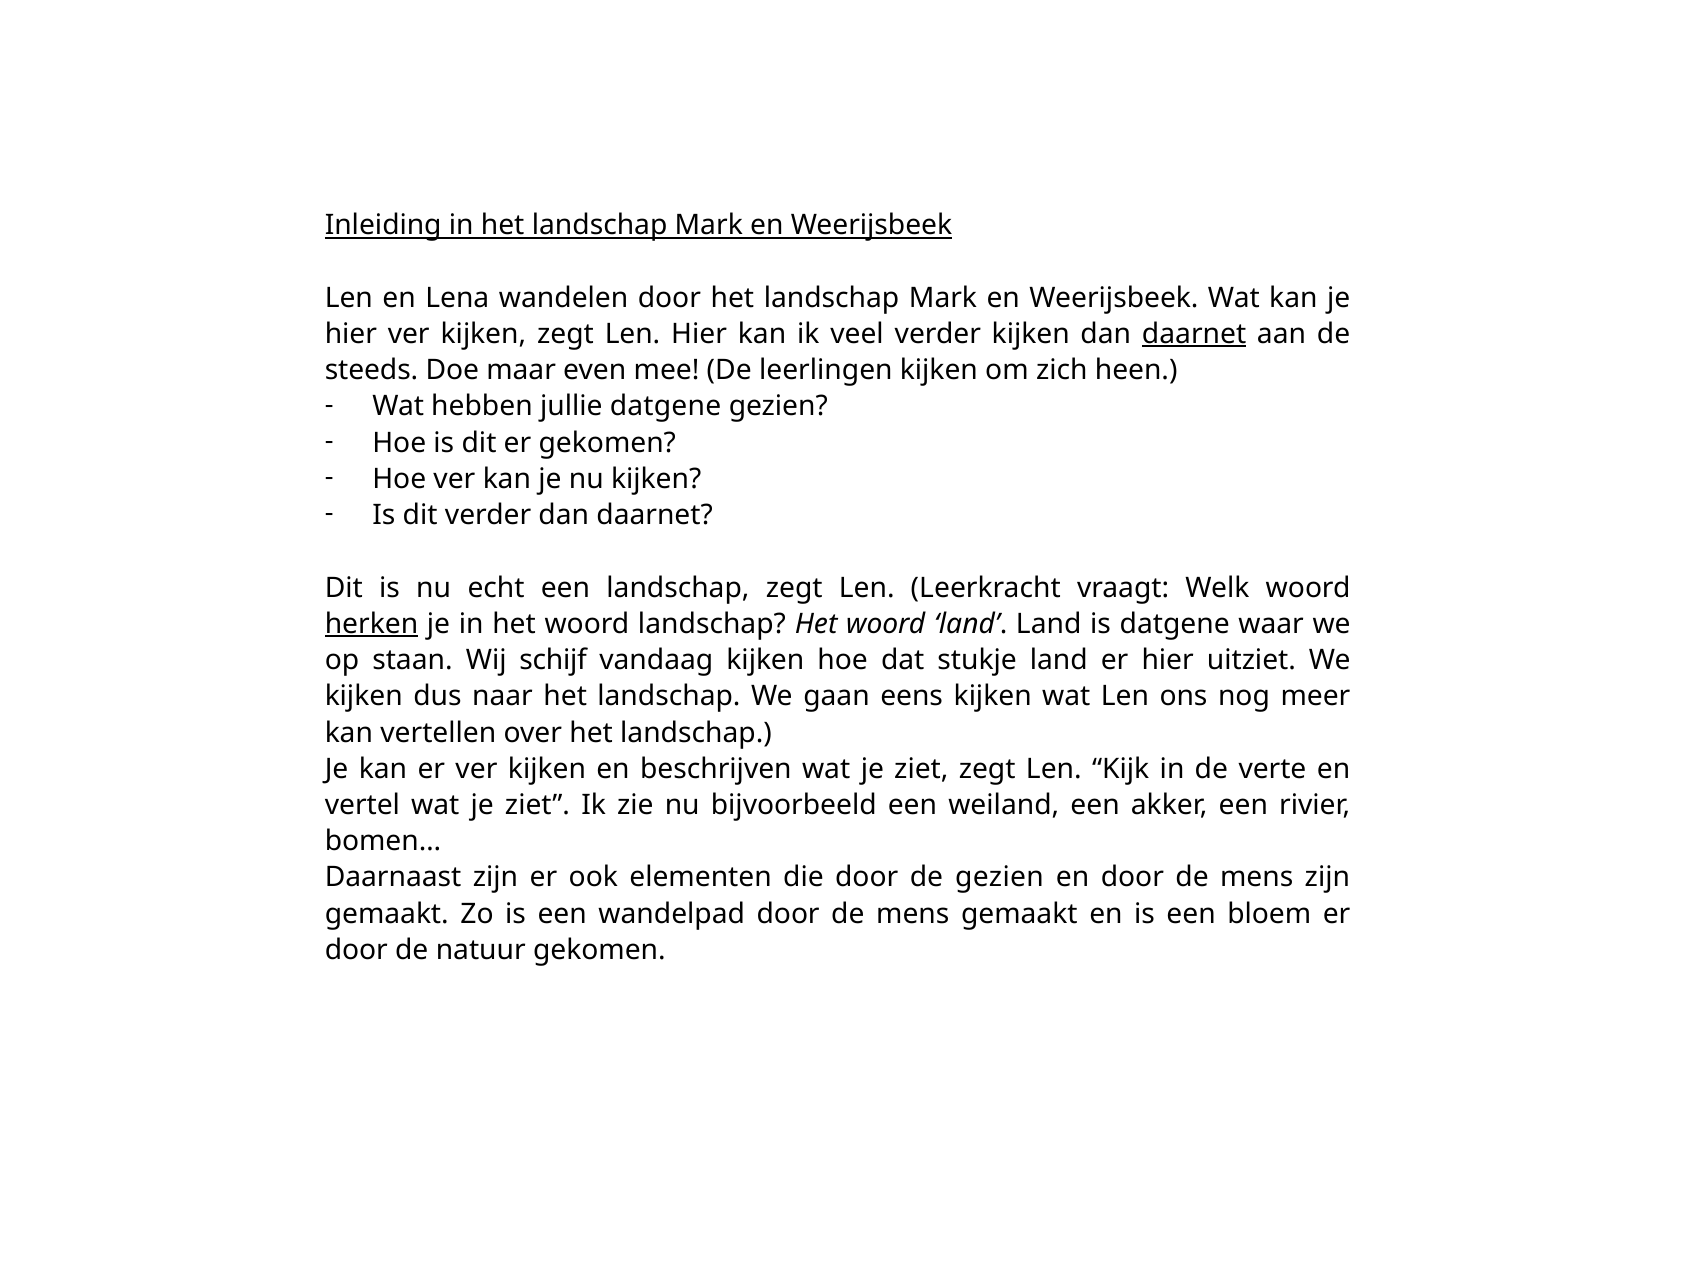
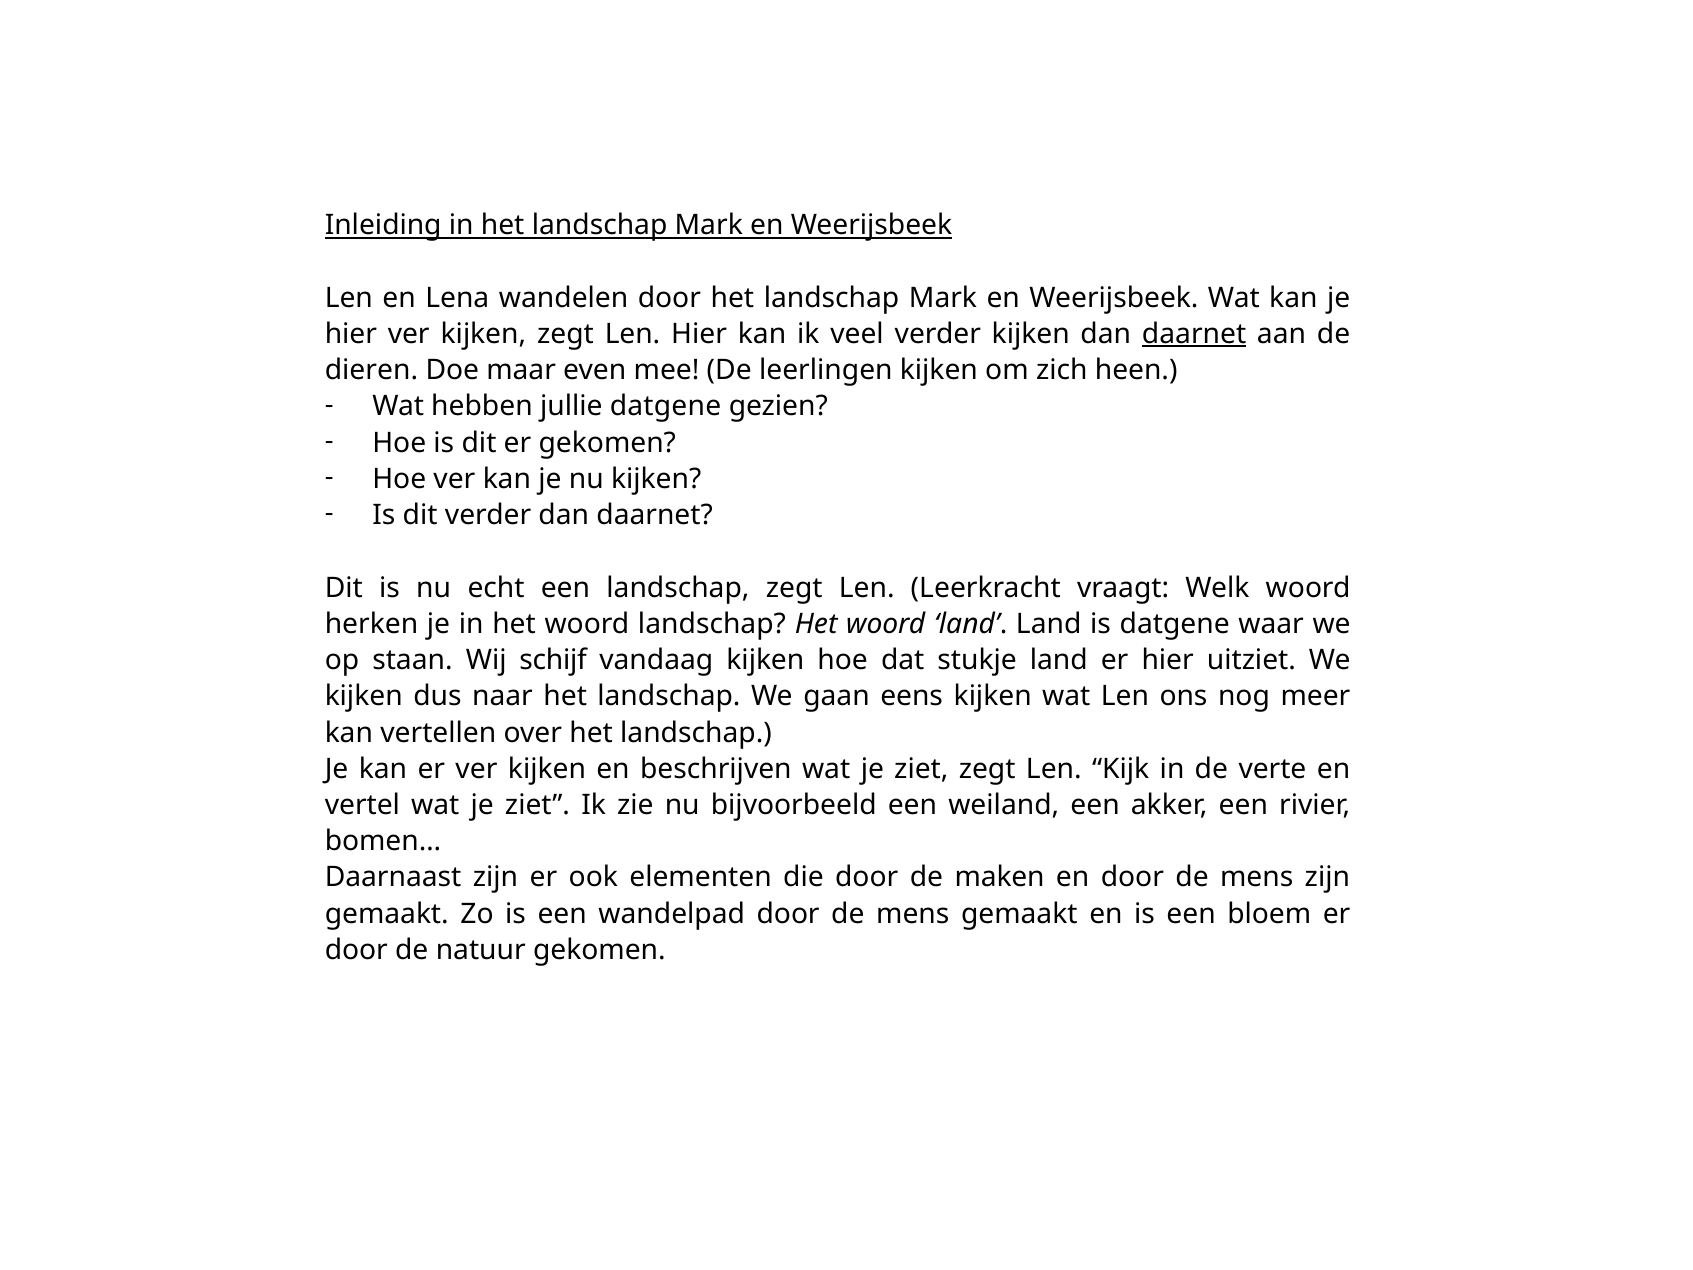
steeds: steeds -> dieren (371, 370)
herken underline: present -> none (372, 624)
de gezien: gezien -> maken (1000, 878)
